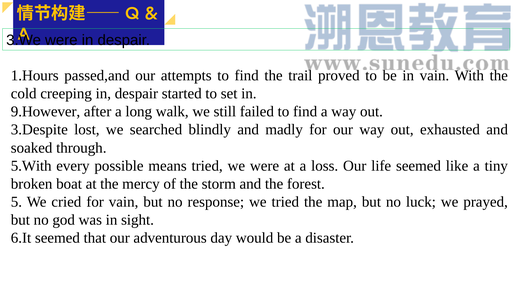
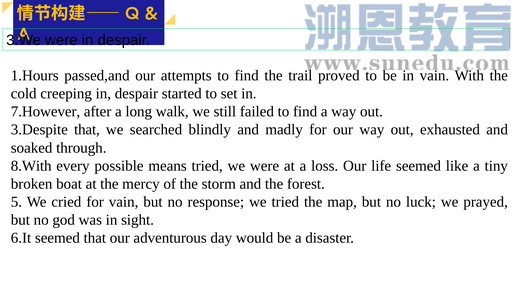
9.However: 9.However -> 7.However (46, 111)
3.Despite lost: lost -> that (87, 130)
5.With: 5.With -> 8.With (31, 166)
